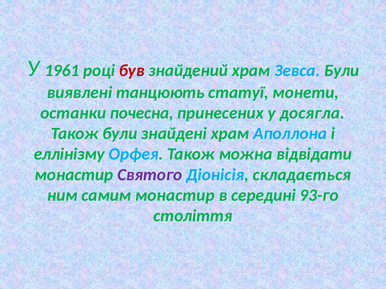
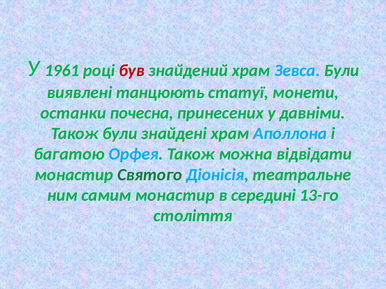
досягла: досягла -> давніми (312, 113)
еллінізму: еллінізму -> багатою (69, 154)
Святого colour: purple -> green (150, 175)
складається: складається -> театральне (302, 175)
93-го: 93-го -> 13-го (319, 196)
